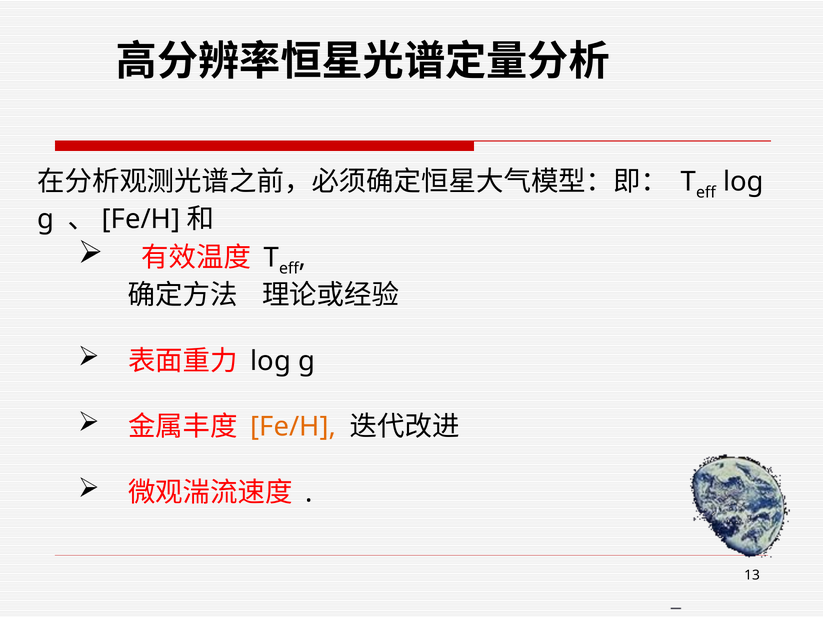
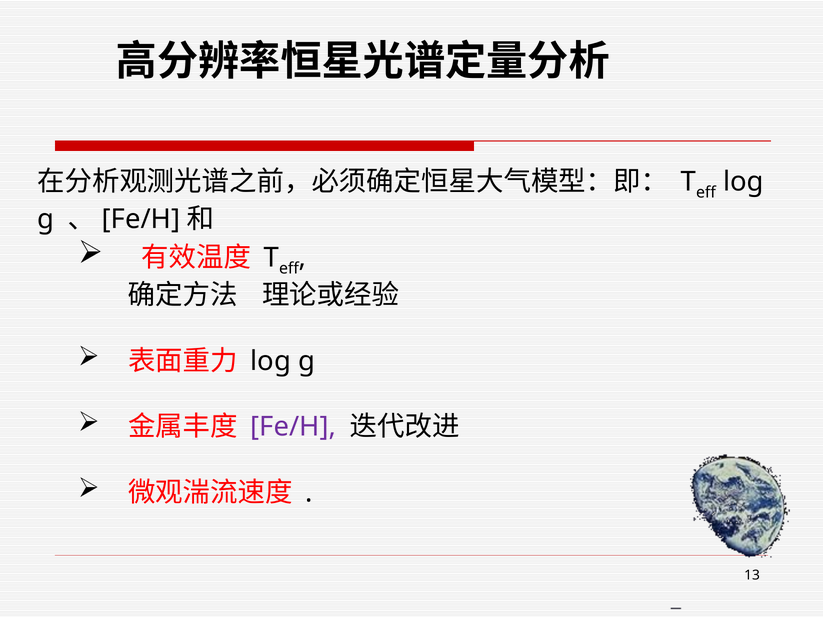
Fe/H colour: orange -> purple (293, 427)
